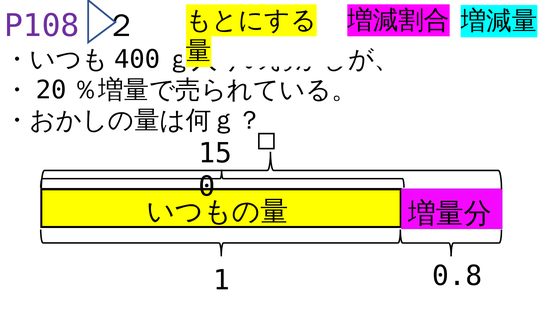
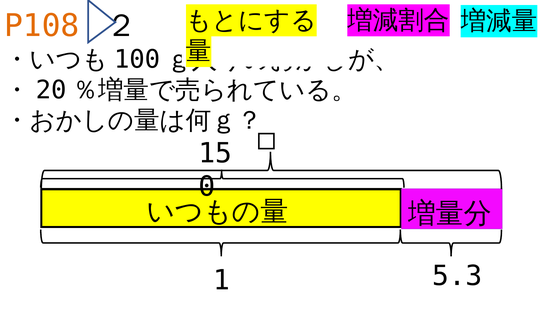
P108 colour: purple -> orange (42, 26)
400: 400 -> 100 (137, 59)
0.8: 0.8 -> 5.3 (457, 276)
